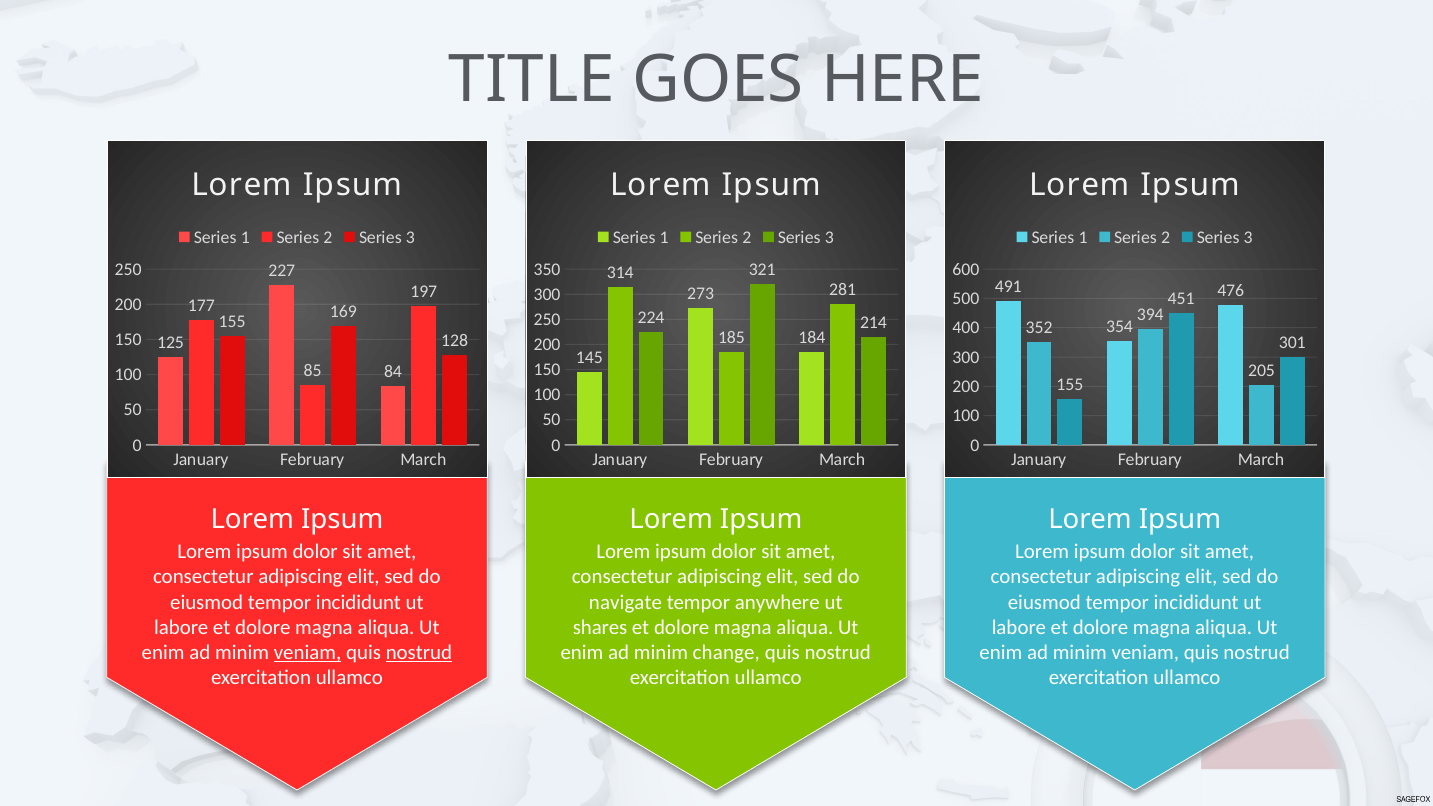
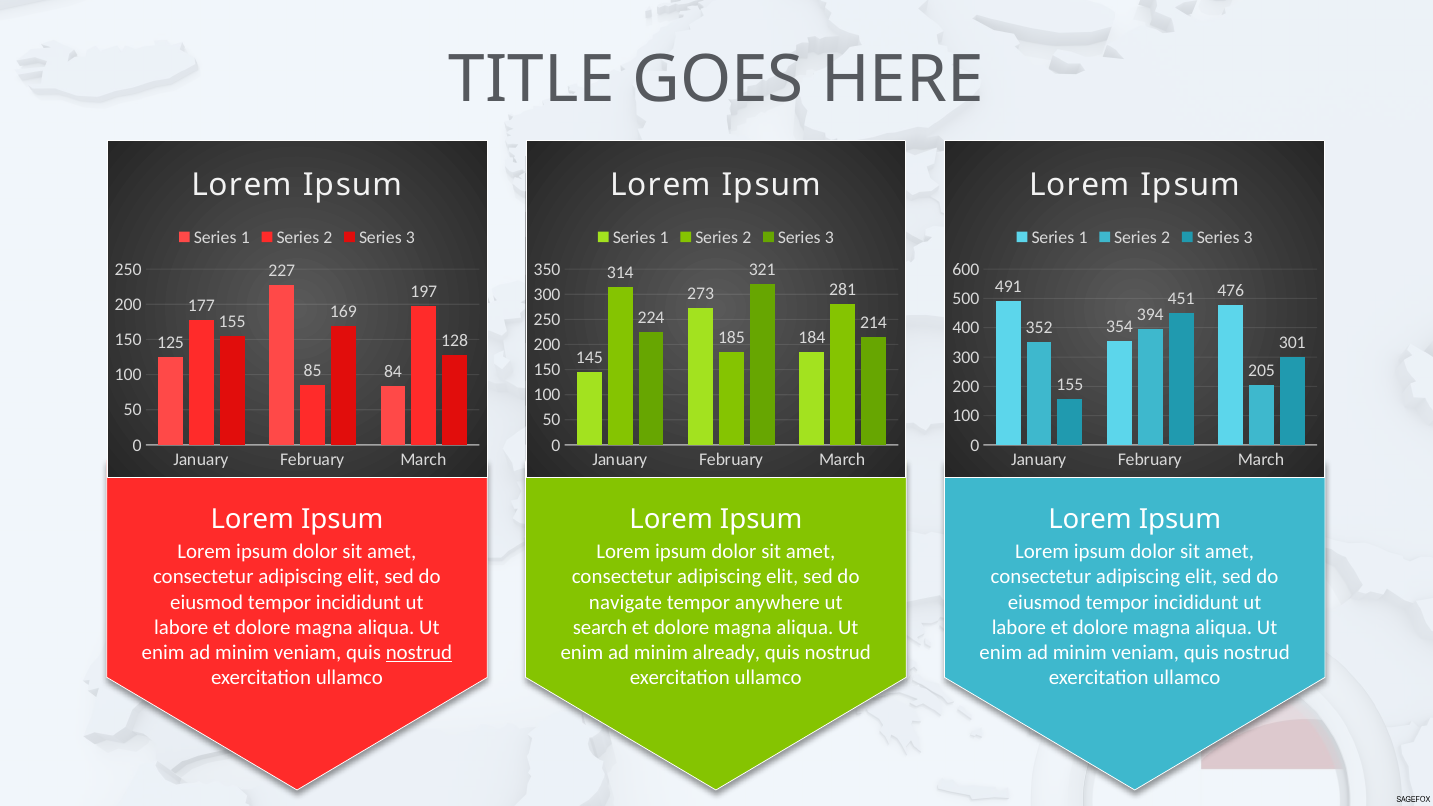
shares: shares -> search (600, 627)
veniam underline: present -> none (308, 652)
change: change -> already (726, 652)
